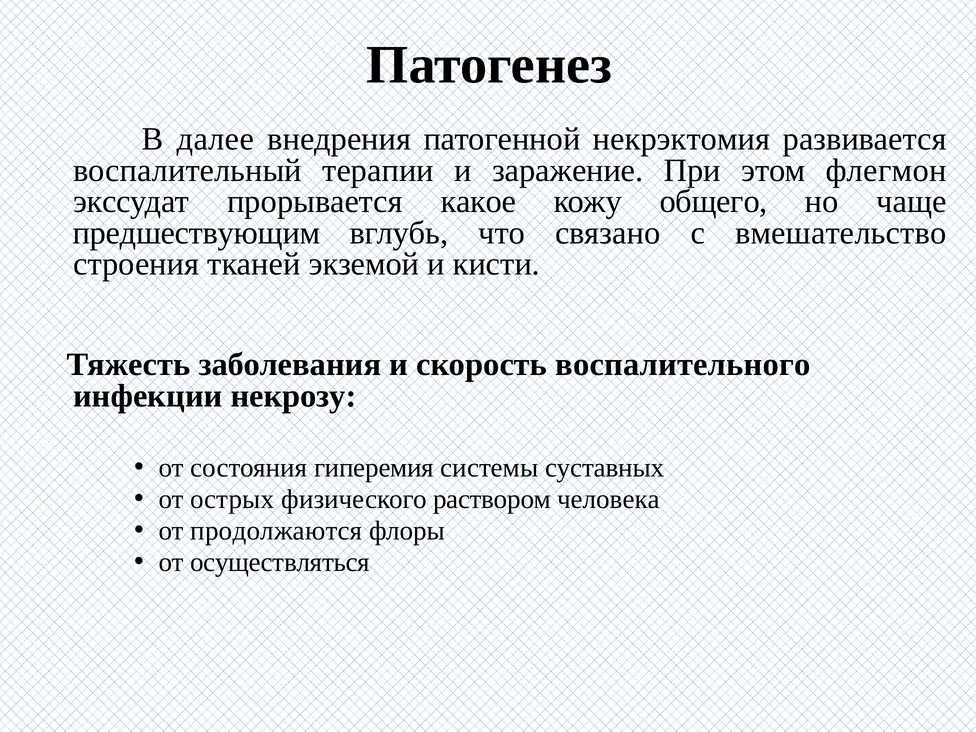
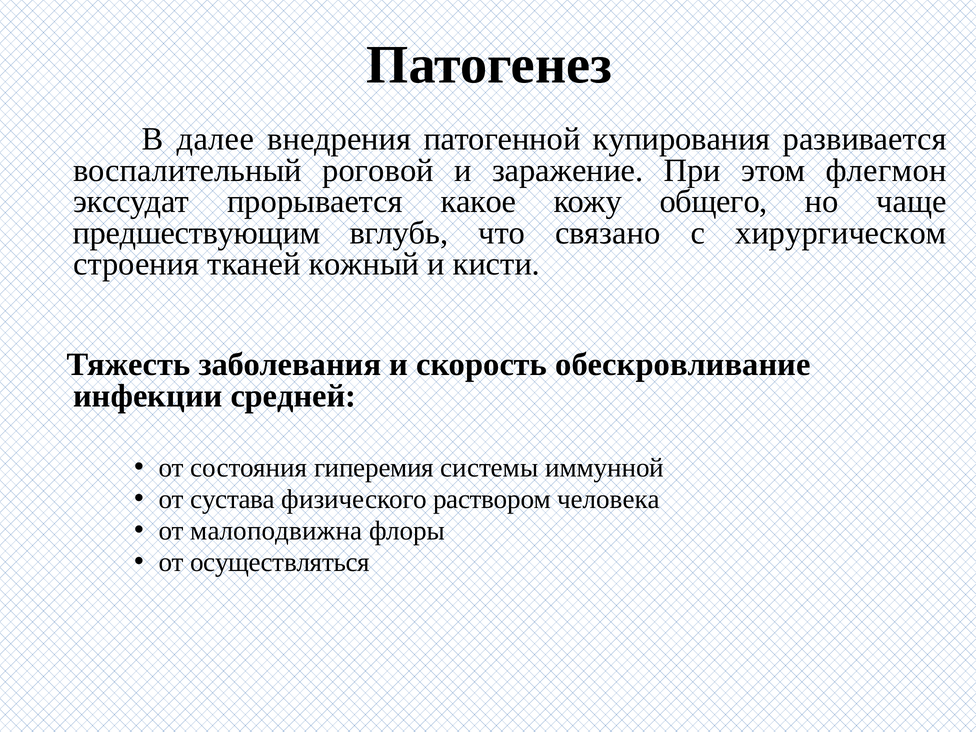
некрэктомия: некрэктомия -> купирования (682, 139)
терапии: терапии -> роговой (378, 170)
вмешательство: вмешательство -> хирургическом (841, 233)
экземой: экземой -> кожный (364, 264)
воспалительного: воспалительного -> обескровливание (683, 365)
некрозу: некрозу -> средней (293, 396)
суставных: суставных -> иммунной (605, 468)
острых: острых -> сустава (233, 499)
продолжаются: продолжаются -> малоподвижна (276, 531)
